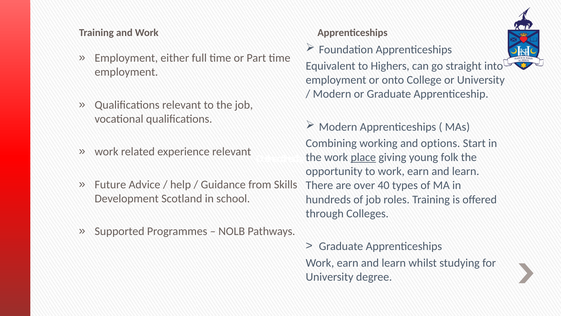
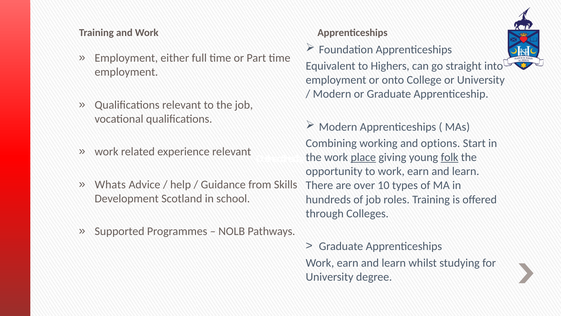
folk underline: none -> present (450, 157)
Future: Future -> Whats (110, 184)
40: 40 -> 10 (384, 185)
